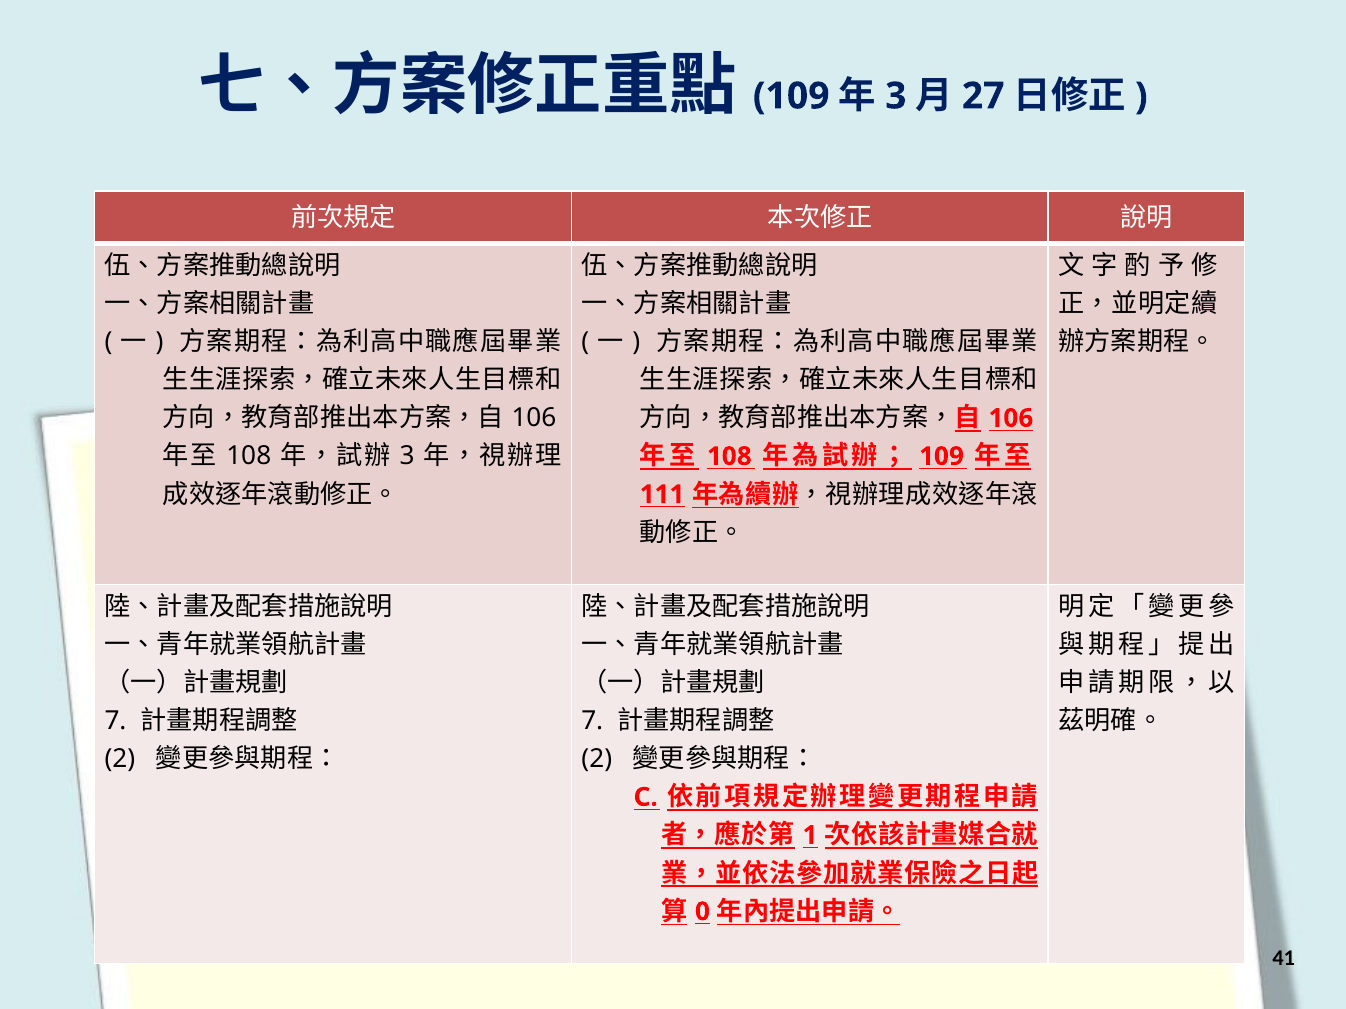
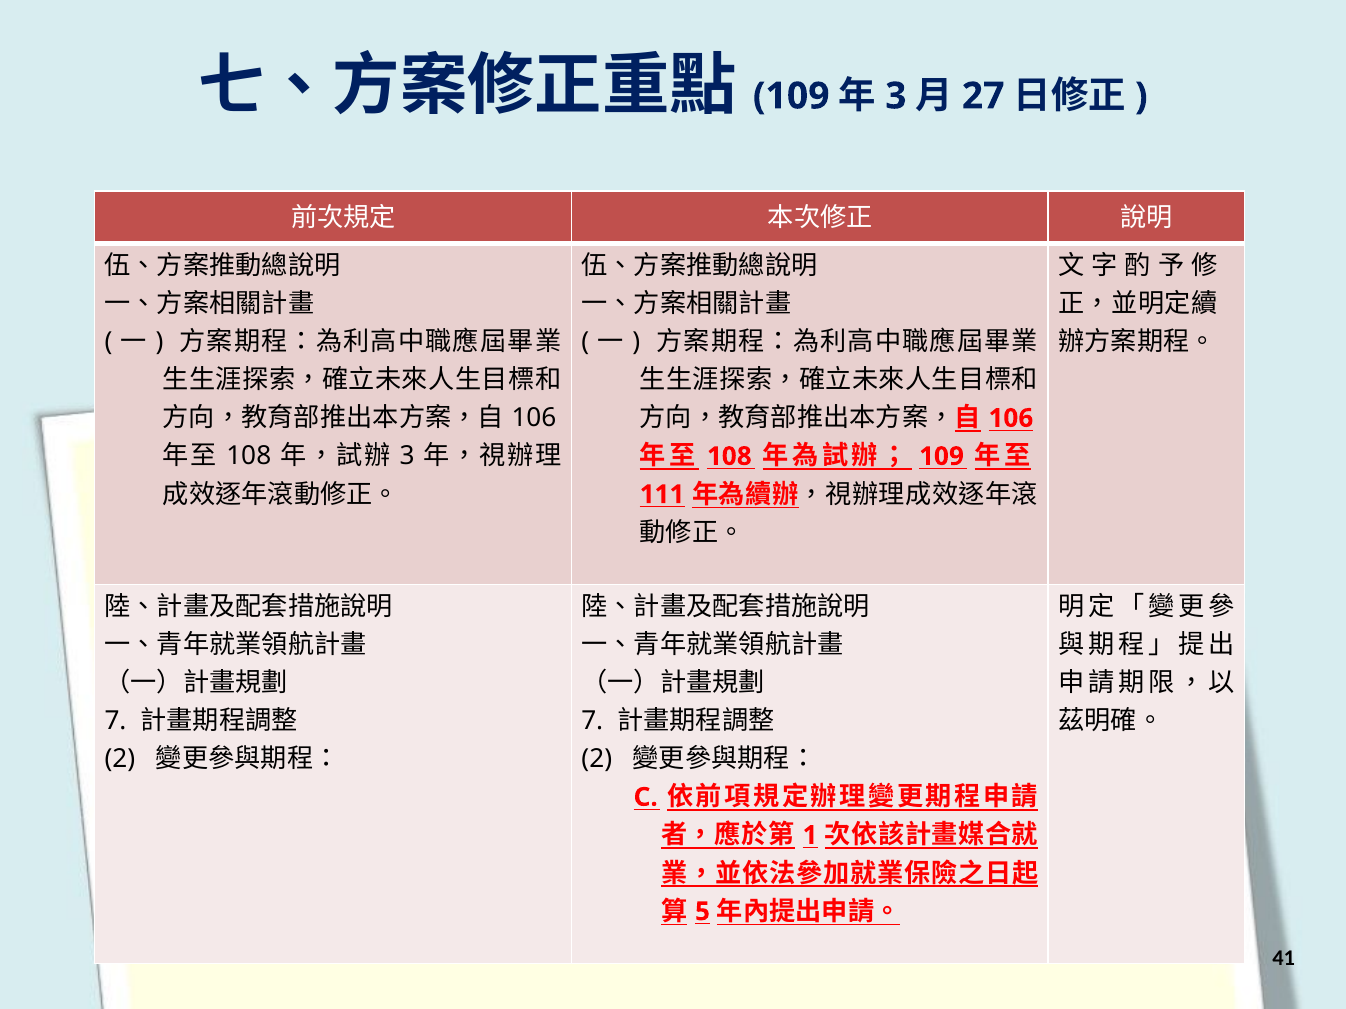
0: 0 -> 5 (702, 912)
